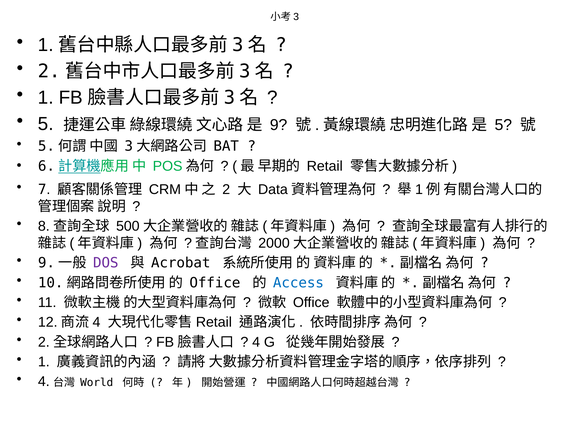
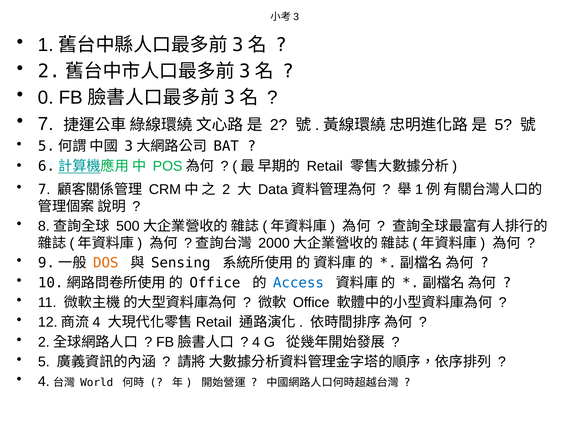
1: 1 -> 0 (46, 98)
5: 5 -> 7 (46, 124)
9: 9 -> 2 (279, 125)
DOS colour: purple -> orange (106, 263)
Acrobat: Acrobat -> Sensing (181, 263)
1: 1 -> 5 (44, 362)
